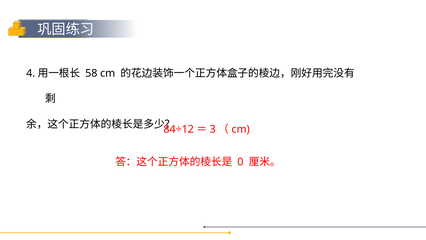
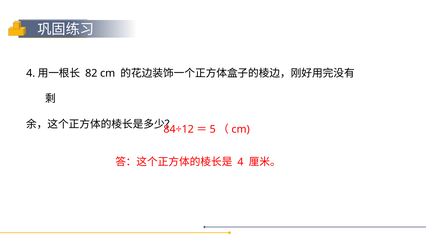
58: 58 -> 82 (91, 73)
3: 3 -> 5 (213, 129)
0: 0 -> 4 (240, 162)
